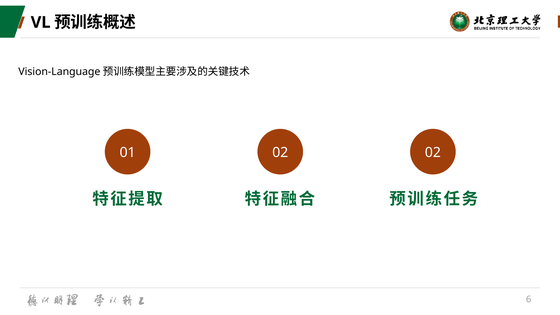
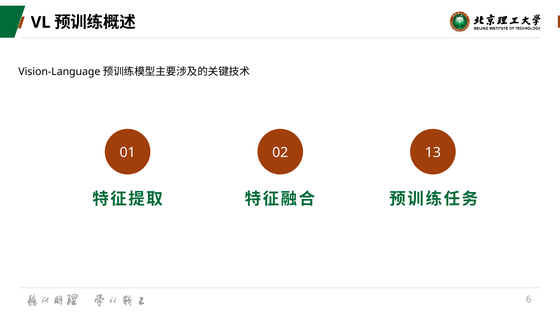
02 02: 02 -> 13 (433, 153)
